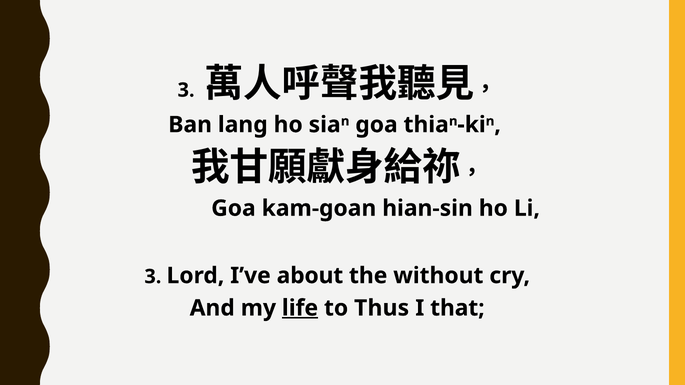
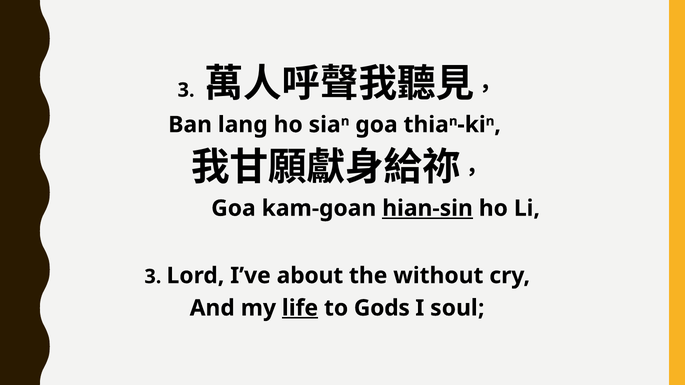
hian-sin underline: none -> present (428, 208)
Thus: Thus -> Gods (382, 308)
that: that -> soul (457, 308)
